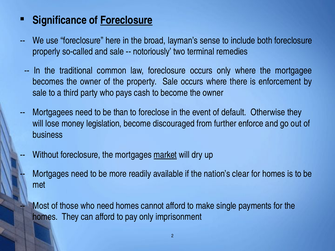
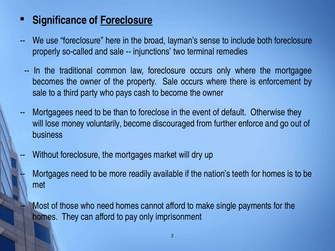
notoriously: notoriously -> injunctions (152, 52)
legislation: legislation -> voluntarily (104, 124)
market underline: present -> none (165, 155)
clear: clear -> teeth (241, 174)
